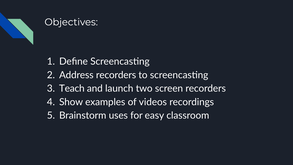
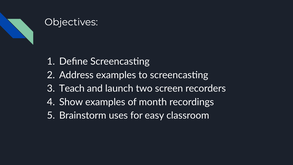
Address recorders: recorders -> examples (116, 75)
videos: videos -> month (153, 102)
